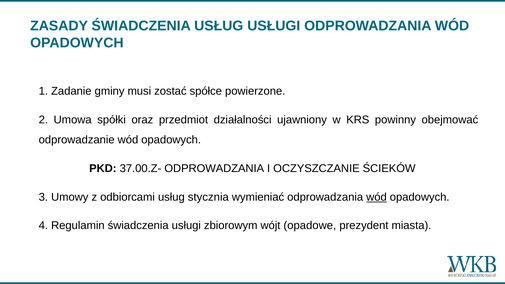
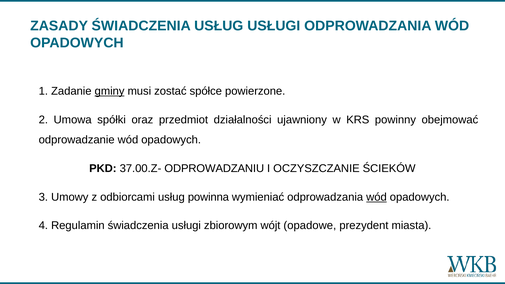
gminy underline: none -> present (110, 91)
37.00.Z- ODPROWADZANIA: ODPROWADZANIA -> ODPROWADZANIU (214, 168)
stycznia: stycznia -> powinna (208, 197)
